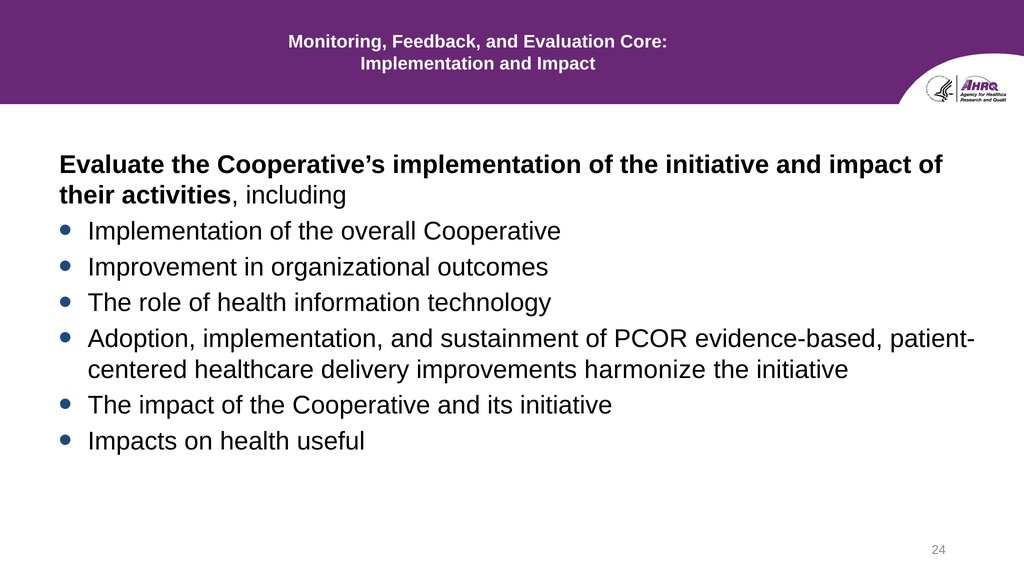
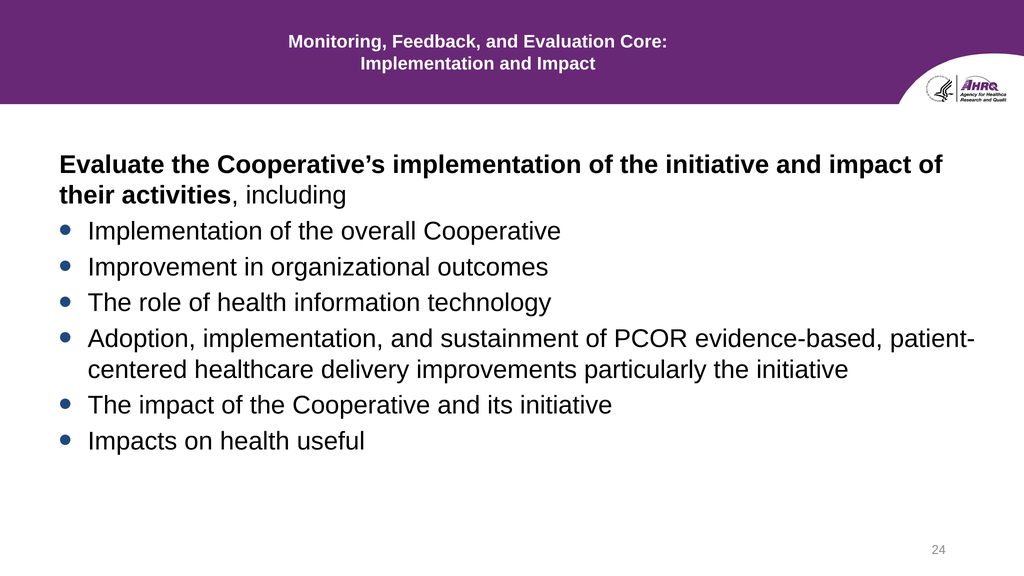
harmonize: harmonize -> particularly (645, 370)
